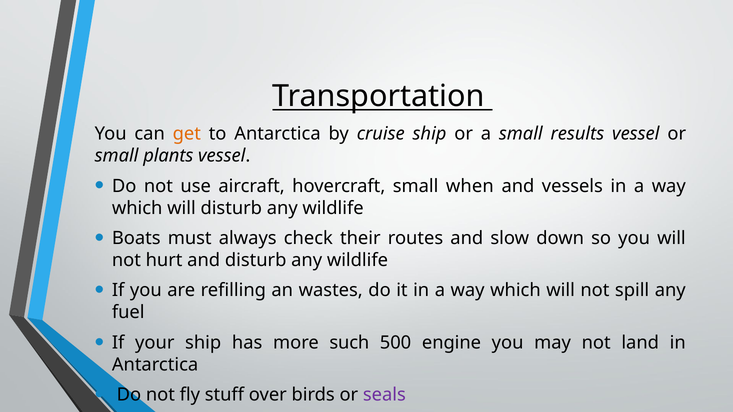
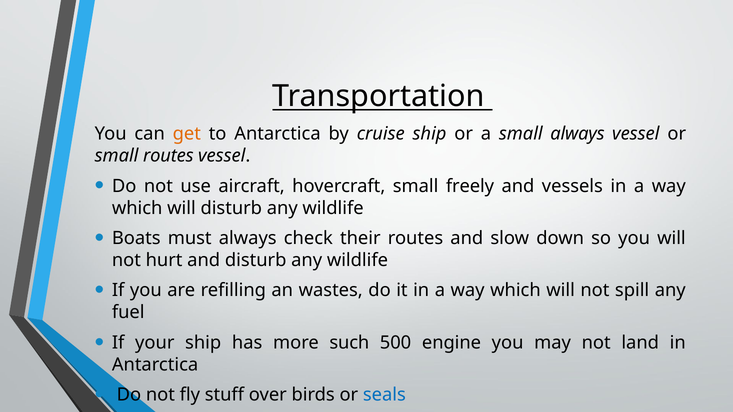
small results: results -> always (577, 134)
small plants: plants -> routes (168, 156)
when: when -> freely (470, 186)
seals colour: purple -> blue (384, 395)
